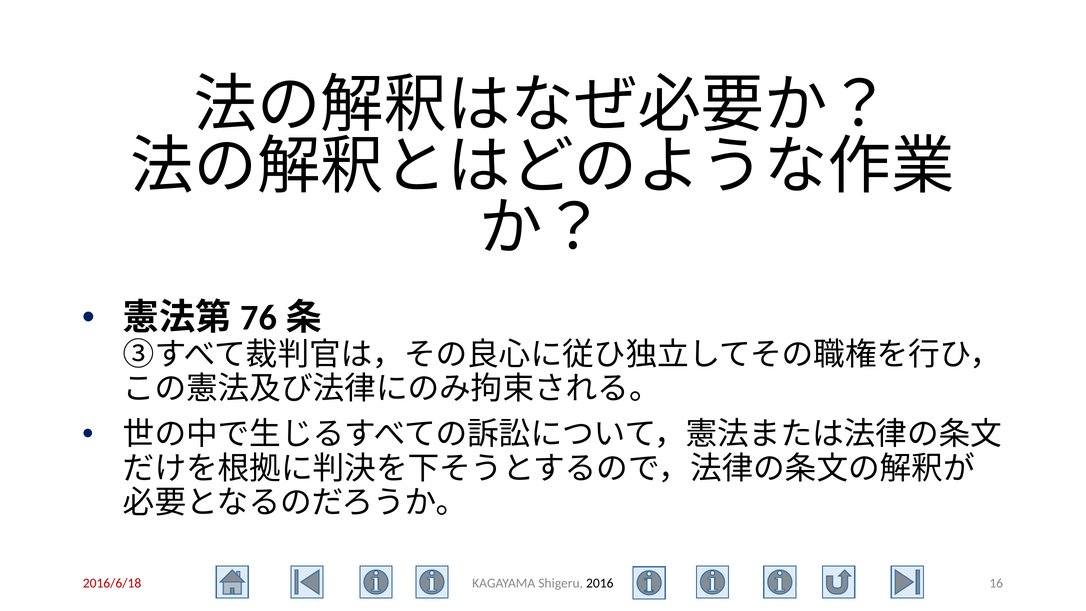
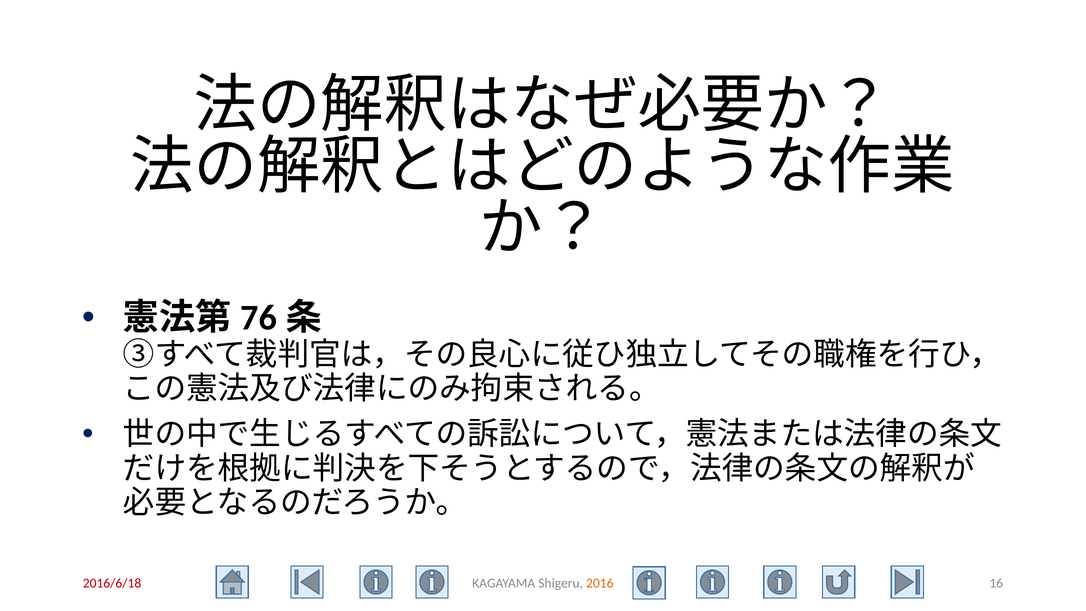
2016 colour: black -> orange (600, 583)
